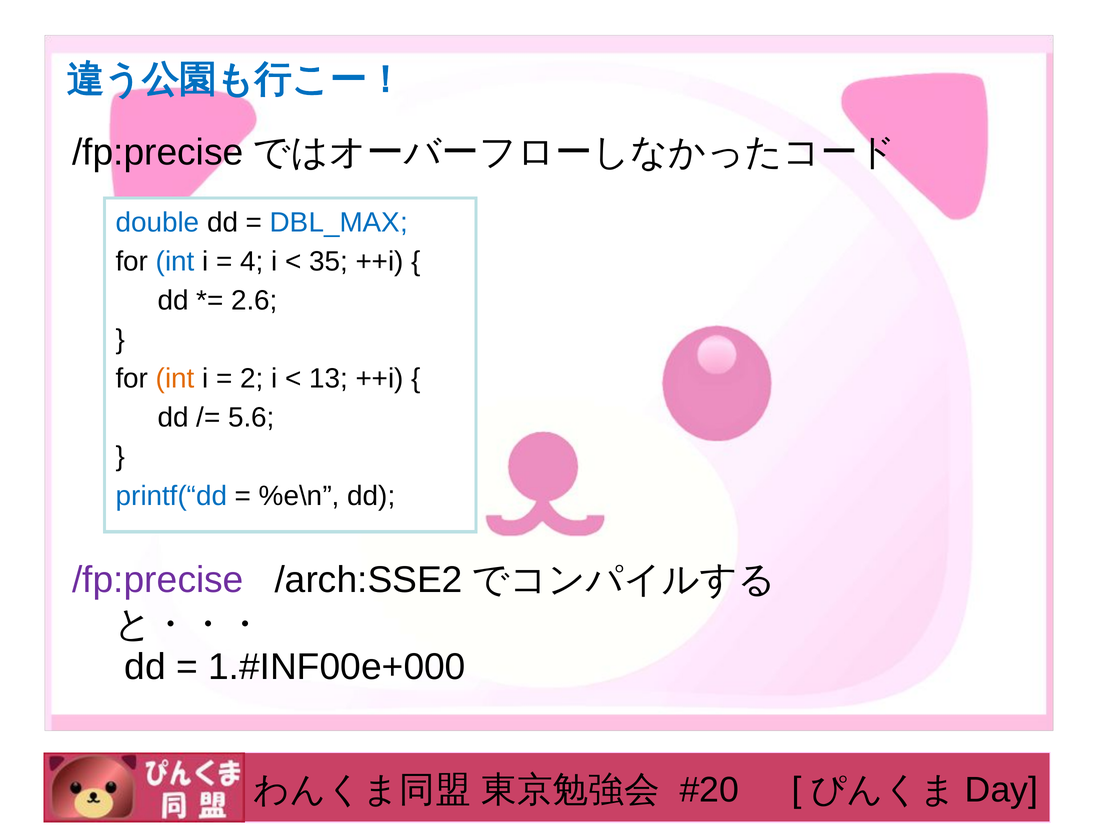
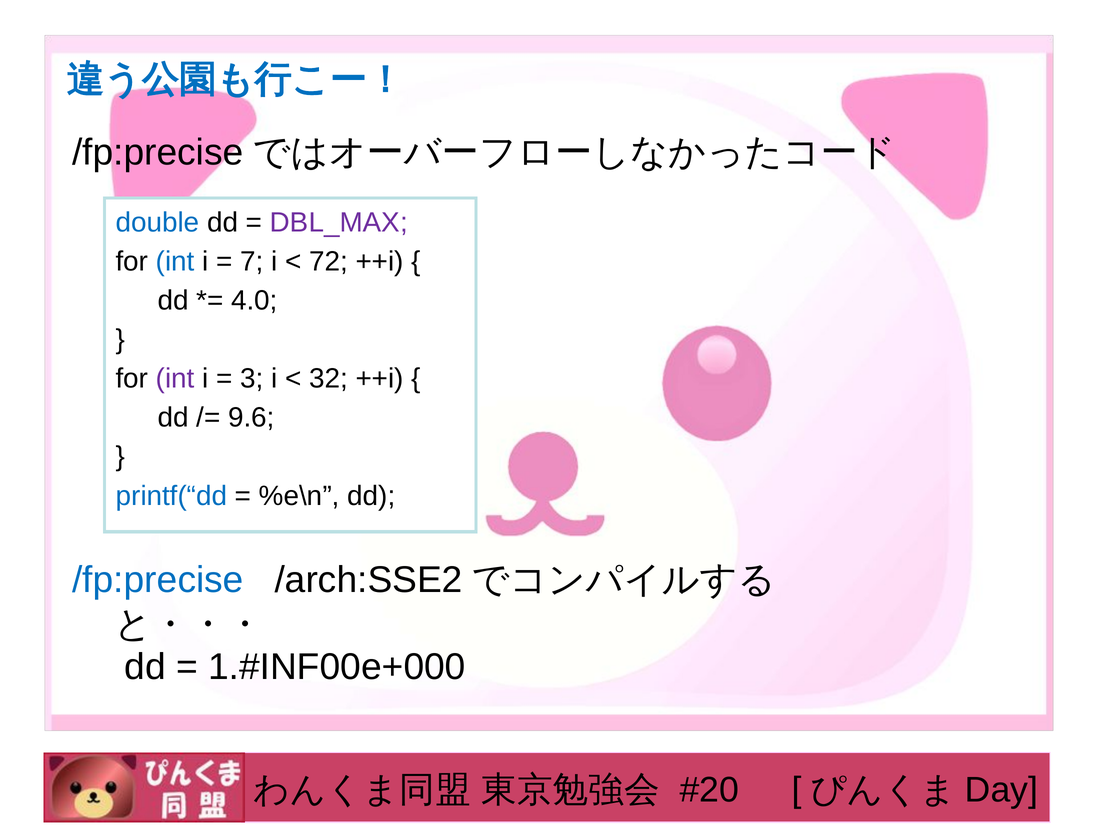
DBL_MAX colour: blue -> purple (339, 222)
4: 4 -> 7 (252, 261)
35: 35 -> 72 (329, 261)
2.6: 2.6 -> 4.0 (254, 301)
int colour: orange -> purple (175, 379)
2: 2 -> 3 (252, 379)
13: 13 -> 32 (329, 379)
5.6: 5.6 -> 9.6 (251, 418)
/fp:precise colour: purple -> blue (158, 580)
